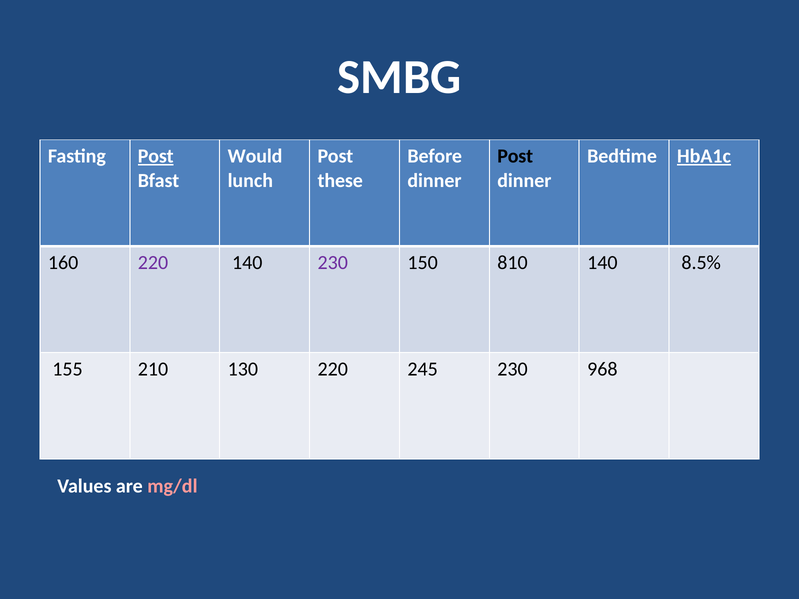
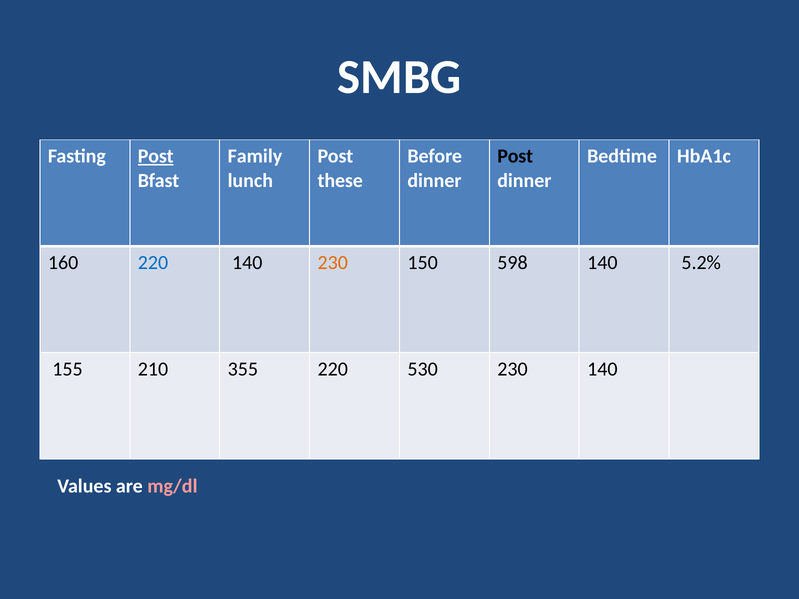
Would: Would -> Family (255, 156)
HbA1c underline: present -> none (704, 156)
220 colour: purple -> blue (153, 263)
230 colour: purple -> orange (333, 263)
810: 810 -> 598 (512, 263)
8.5%: 8.5% -> 5.2% (701, 263)
130: 130 -> 355 (243, 369)
245: 245 -> 530 (423, 369)
230 968: 968 -> 140 (602, 369)
